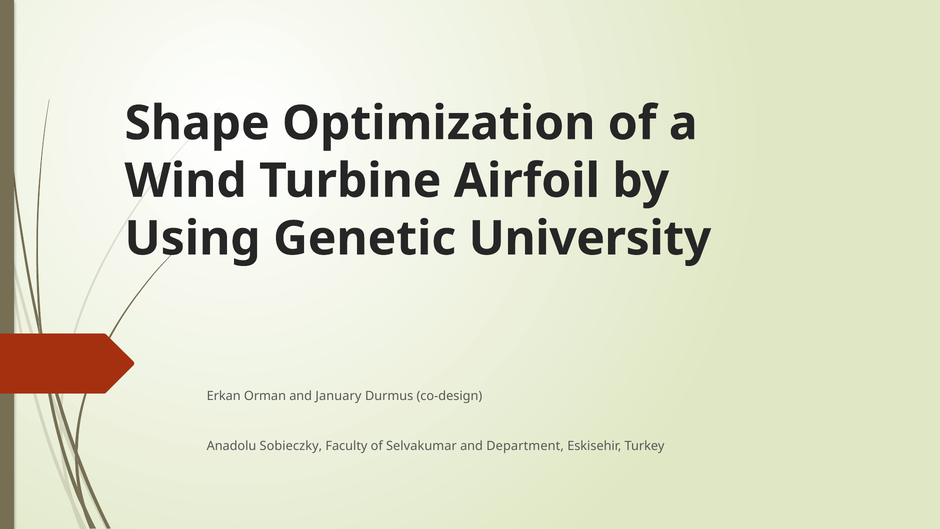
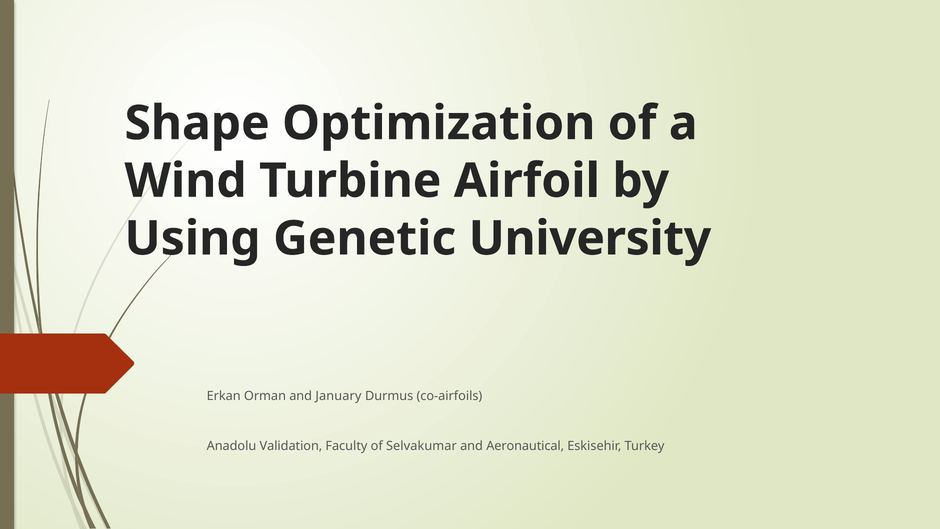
co-design: co-design -> co-airfoils (449, 396)
Sobieczky: Sobieczky -> Validation (291, 446)
Department: Department -> Aeronautical (525, 446)
